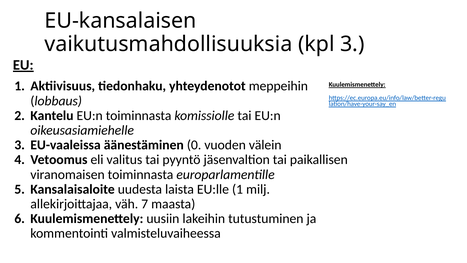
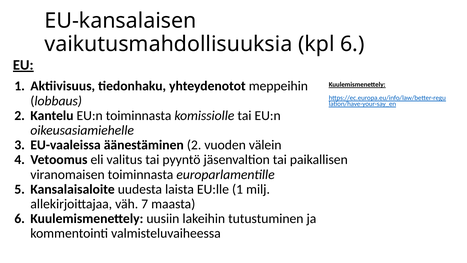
kpl 3: 3 -> 6 (352, 44)
äänestäminen 0: 0 -> 2 (194, 145)
